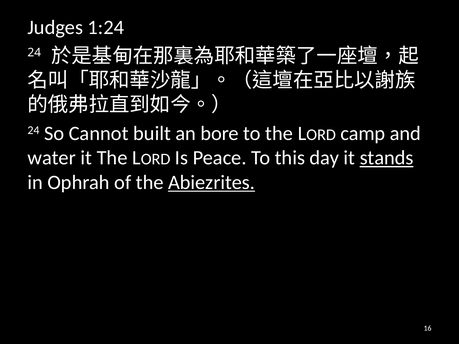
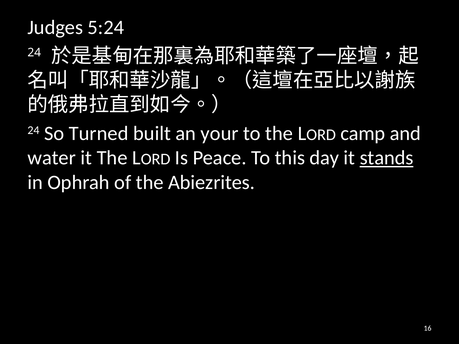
1:24: 1:24 -> 5:24 (106, 27)
Cannot: Cannot -> Turned (99, 134)
bore: bore -> your (220, 134)
Abiezrites underline: present -> none (212, 183)
